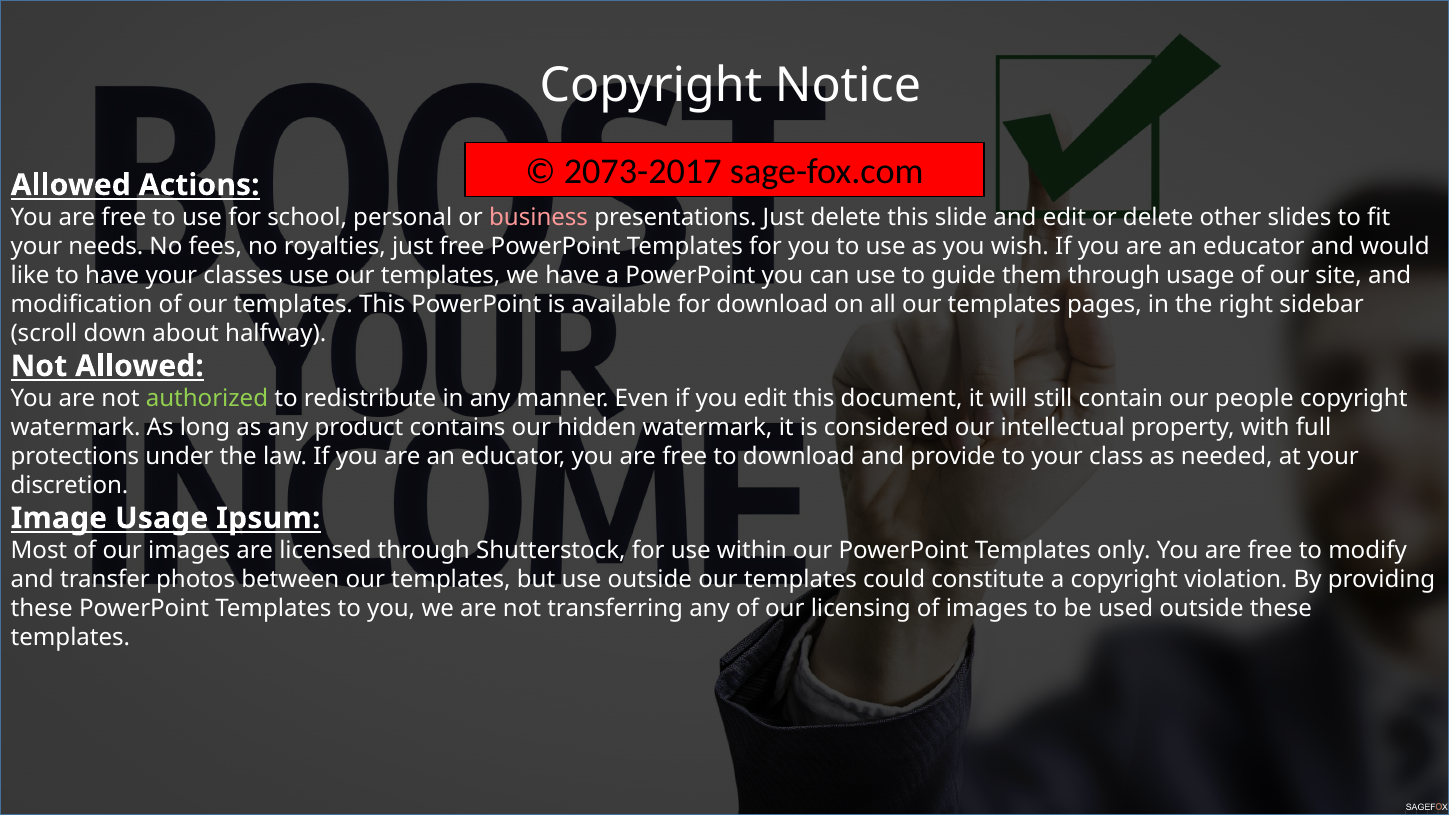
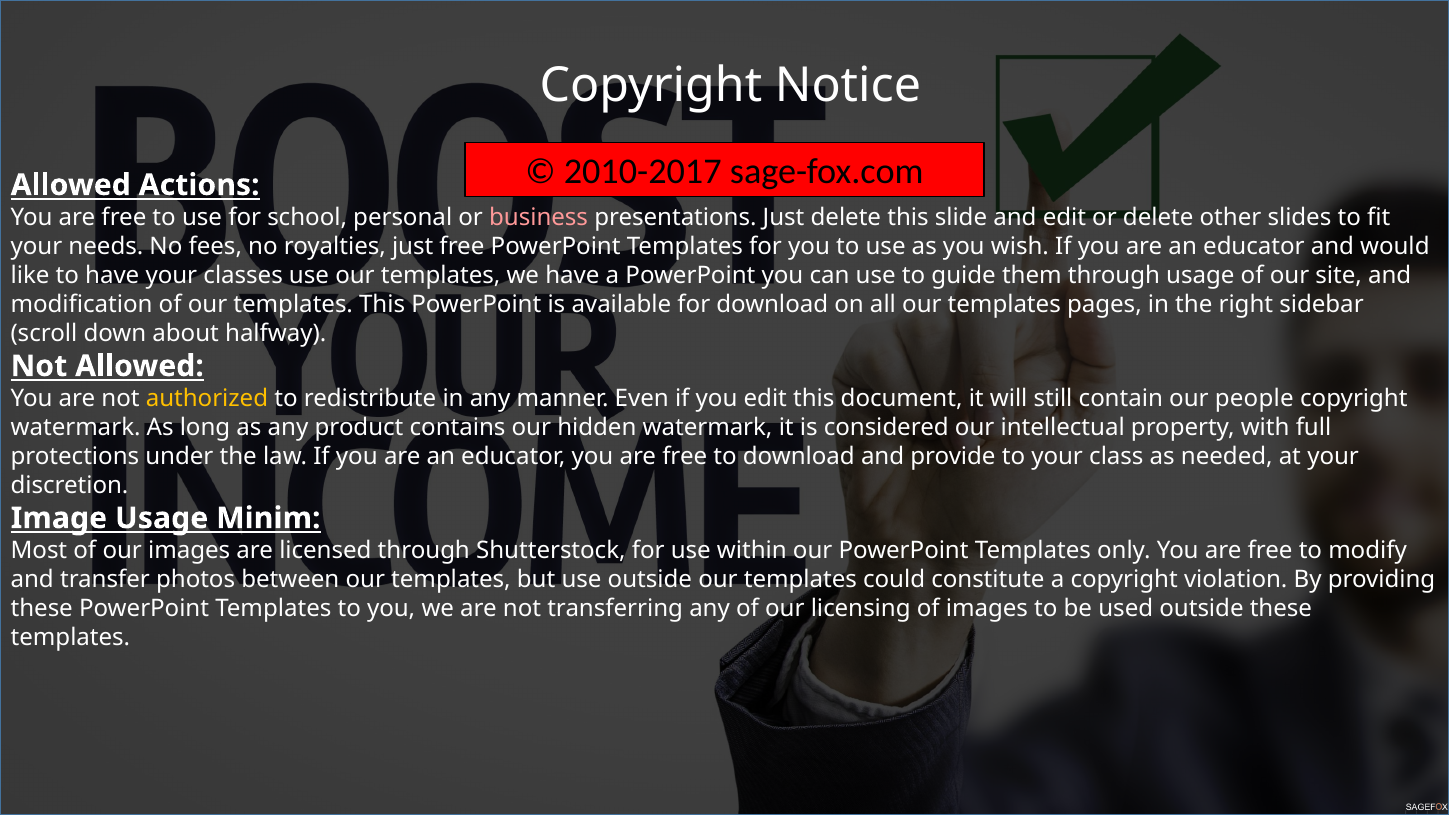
2073-2017: 2073-2017 -> 2010-2017 (643, 172)
authorized colour: light green -> yellow (207, 398)
Ipsum: Ipsum -> Minim (268, 518)
